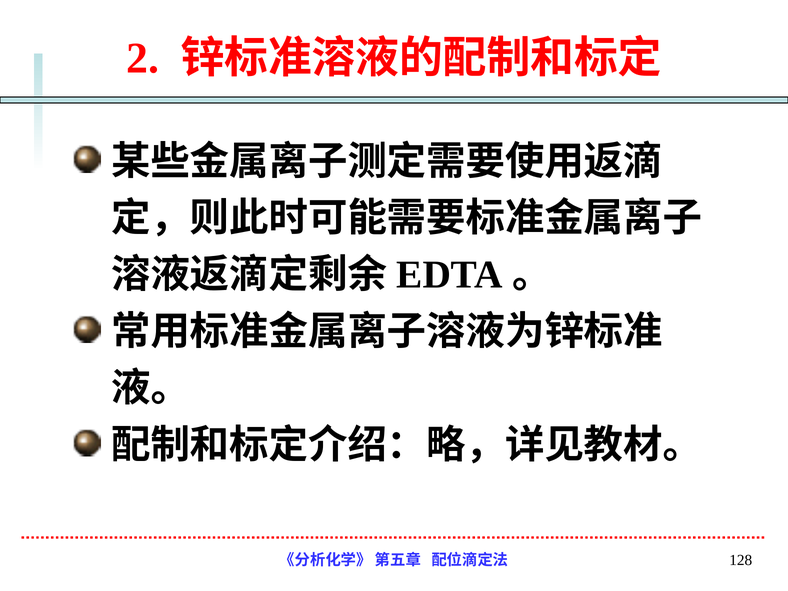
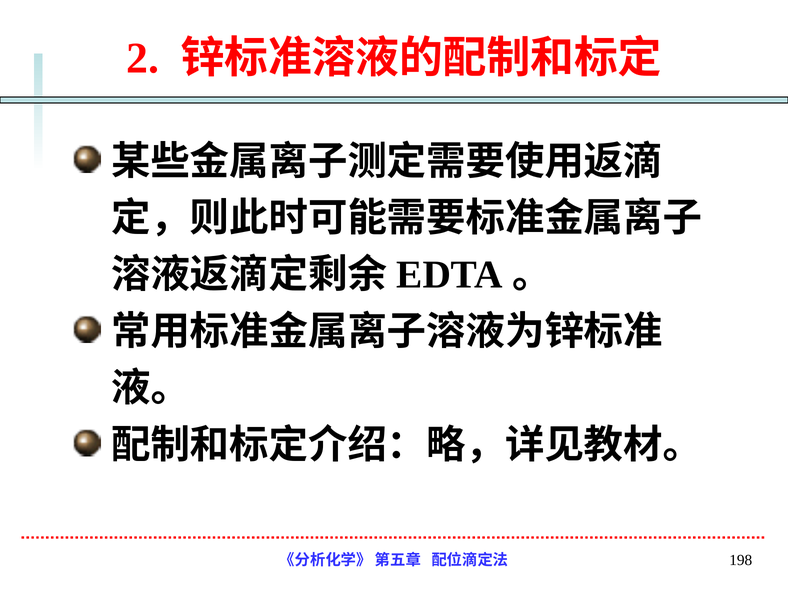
128: 128 -> 198 (741, 560)
